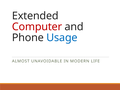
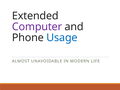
Computer colour: red -> purple (37, 27)
